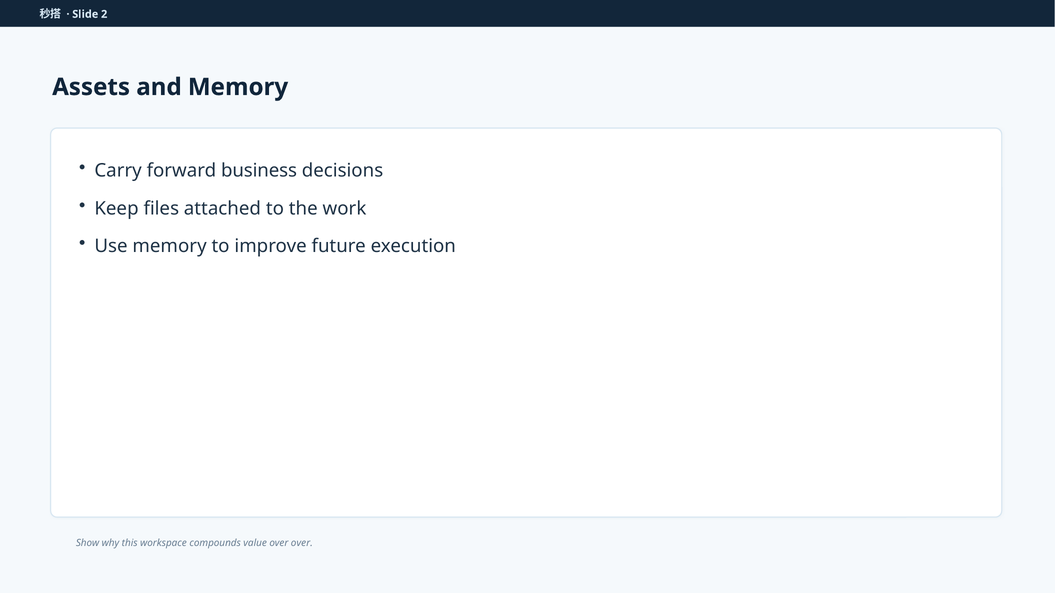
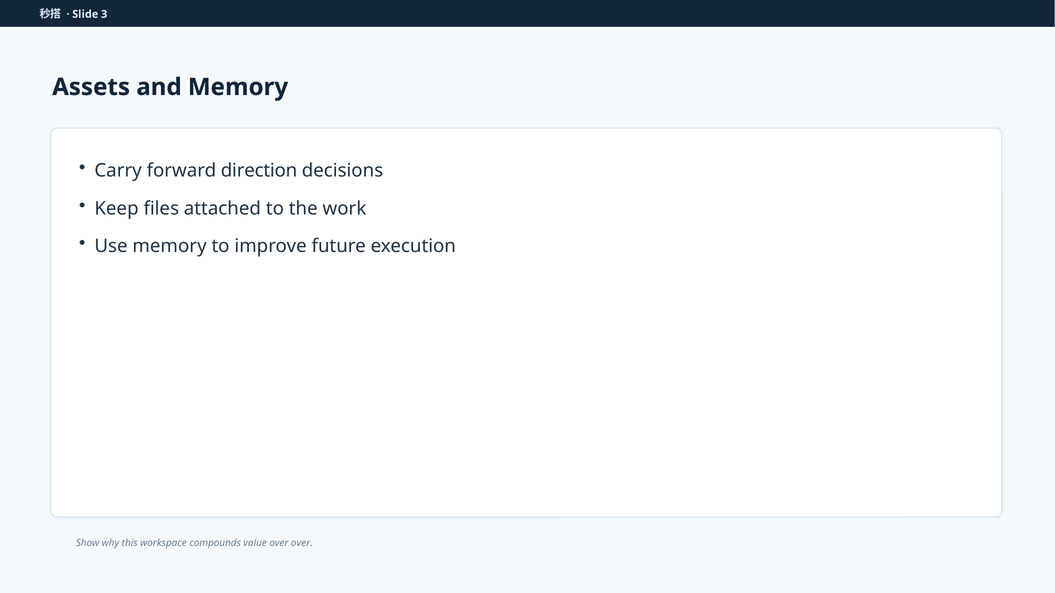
2: 2 -> 3 (104, 14)
business: business -> direction (259, 171)
